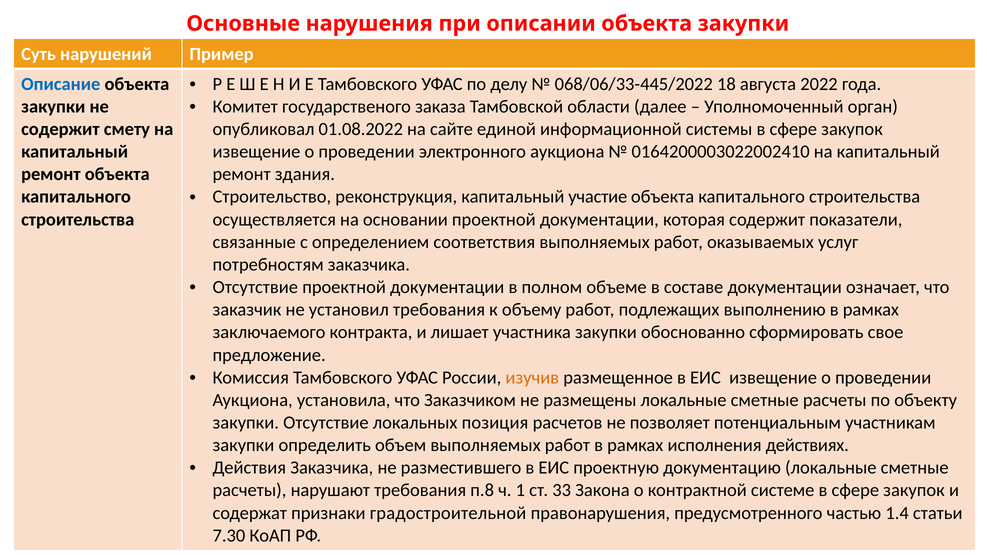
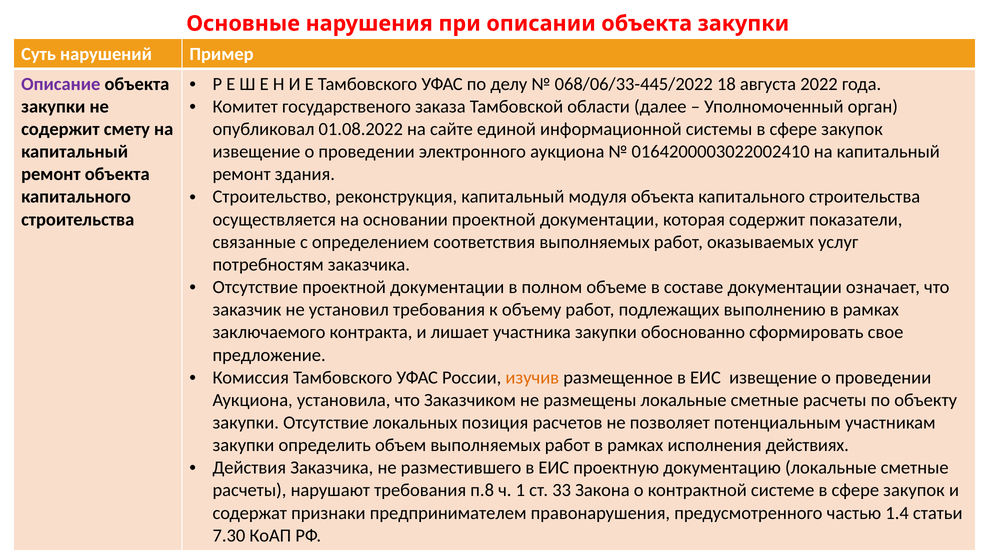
Описание colour: blue -> purple (61, 84)
участие: участие -> модуля (598, 197)
градостроительной: градостроительной -> предпринимателем (448, 513)
